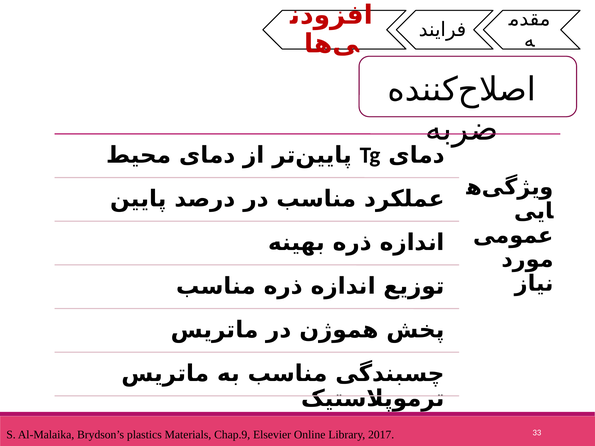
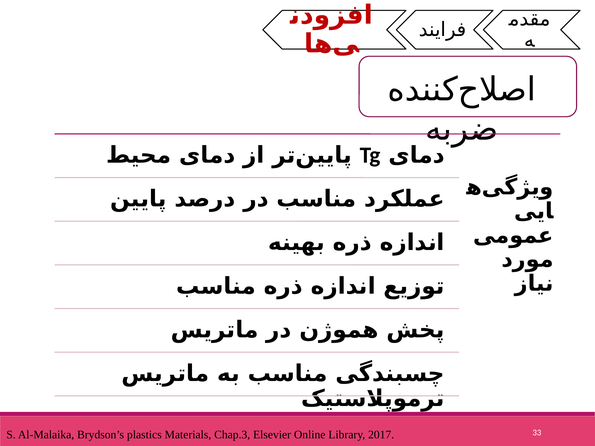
Chap.9: Chap.9 -> Chap.3 (232, 435)
